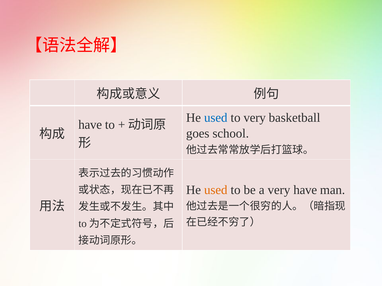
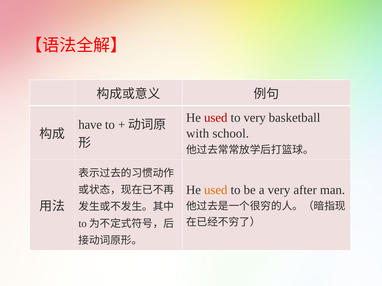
used colour: blue -> red (216, 118)
goes: goes -> with (198, 134)
very have: have -> after (305, 190)
